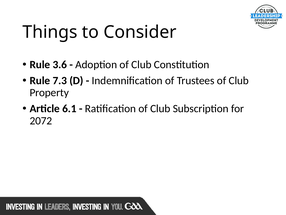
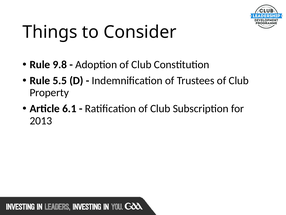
3.6: 3.6 -> 9.8 (60, 64)
7.3: 7.3 -> 5.5 (60, 80)
2072: 2072 -> 2013 (41, 120)
